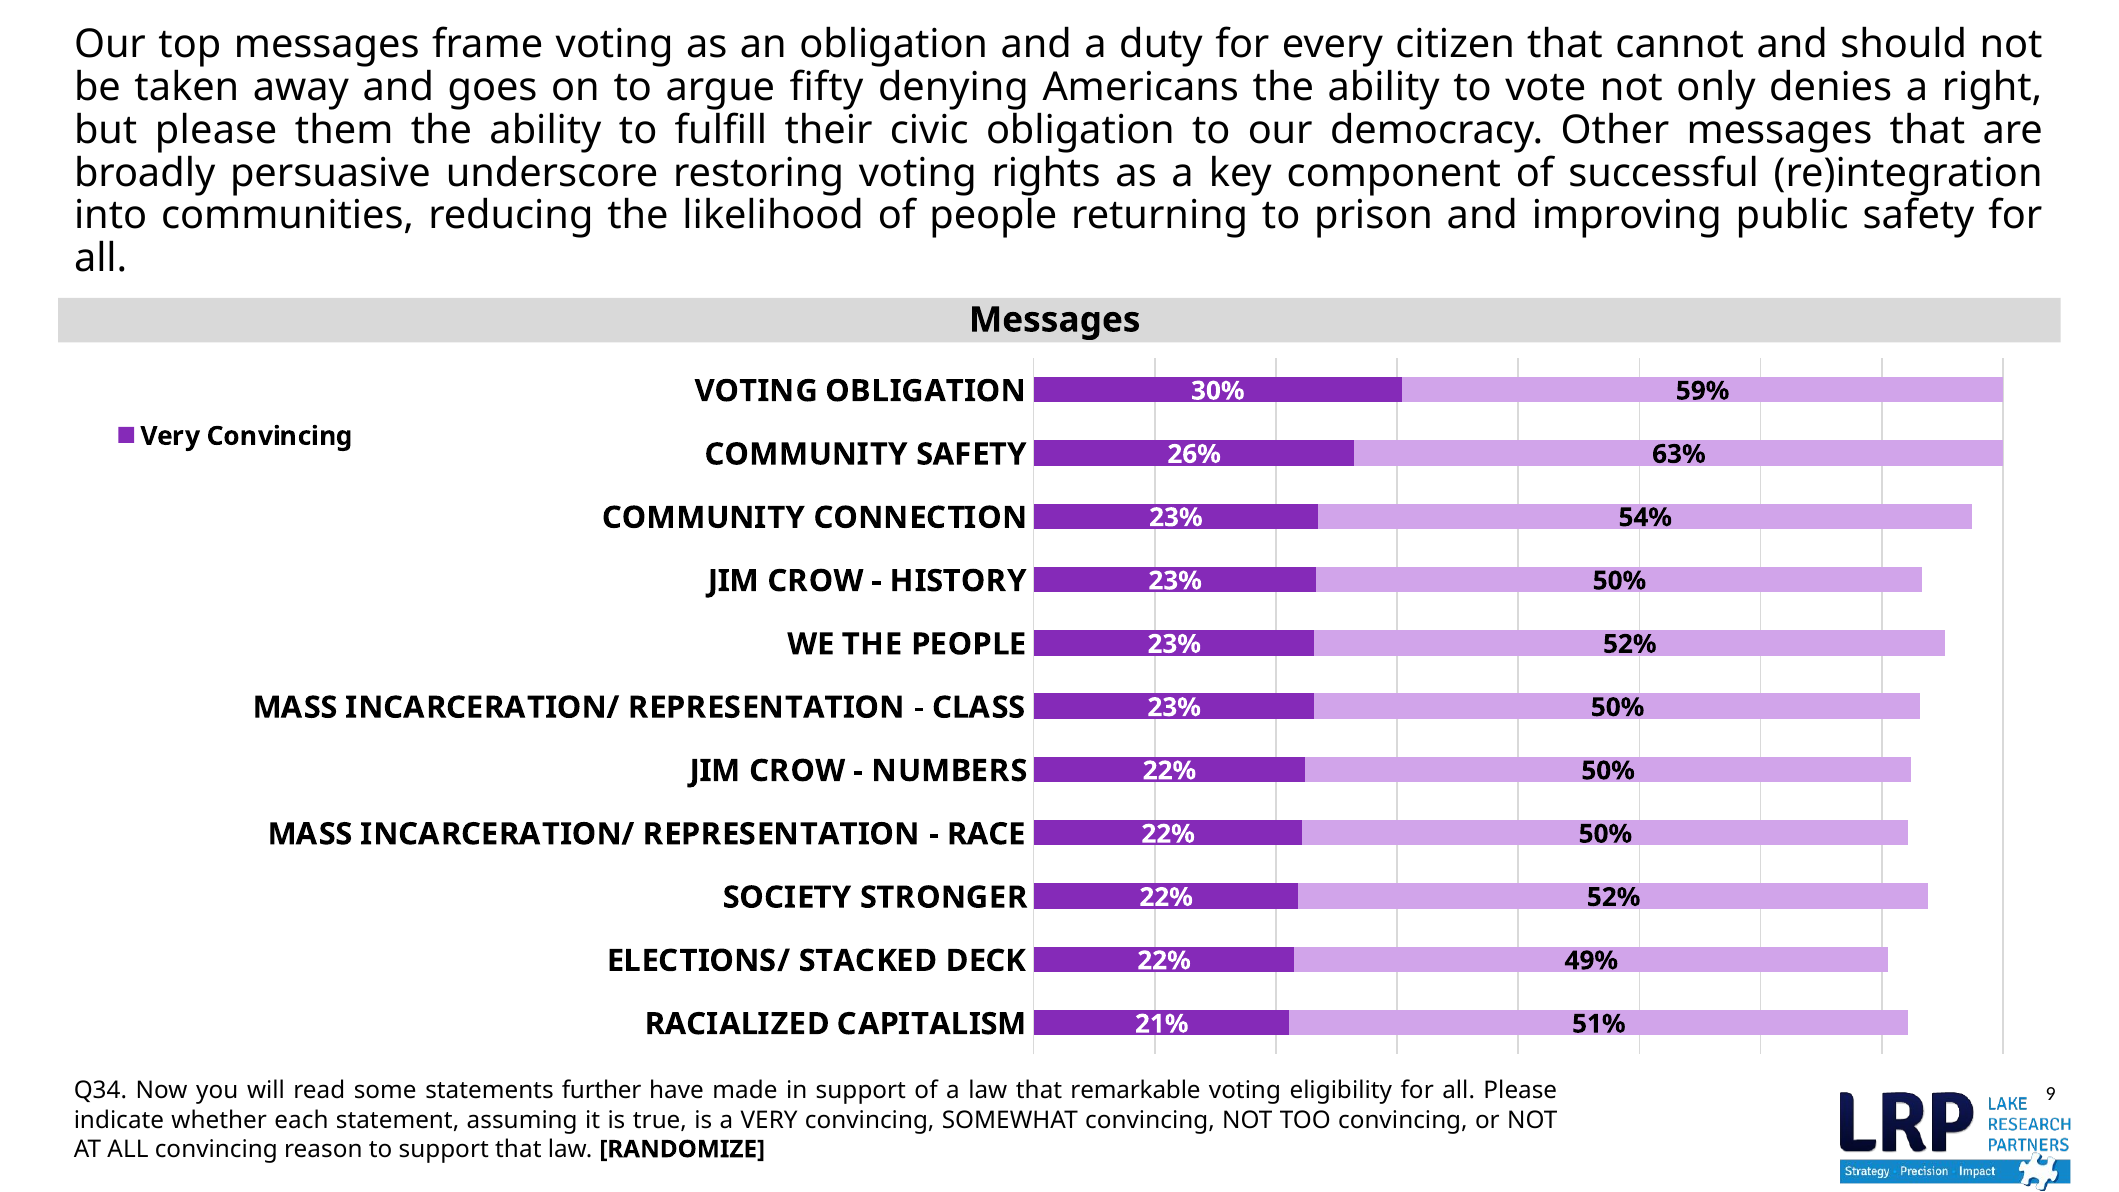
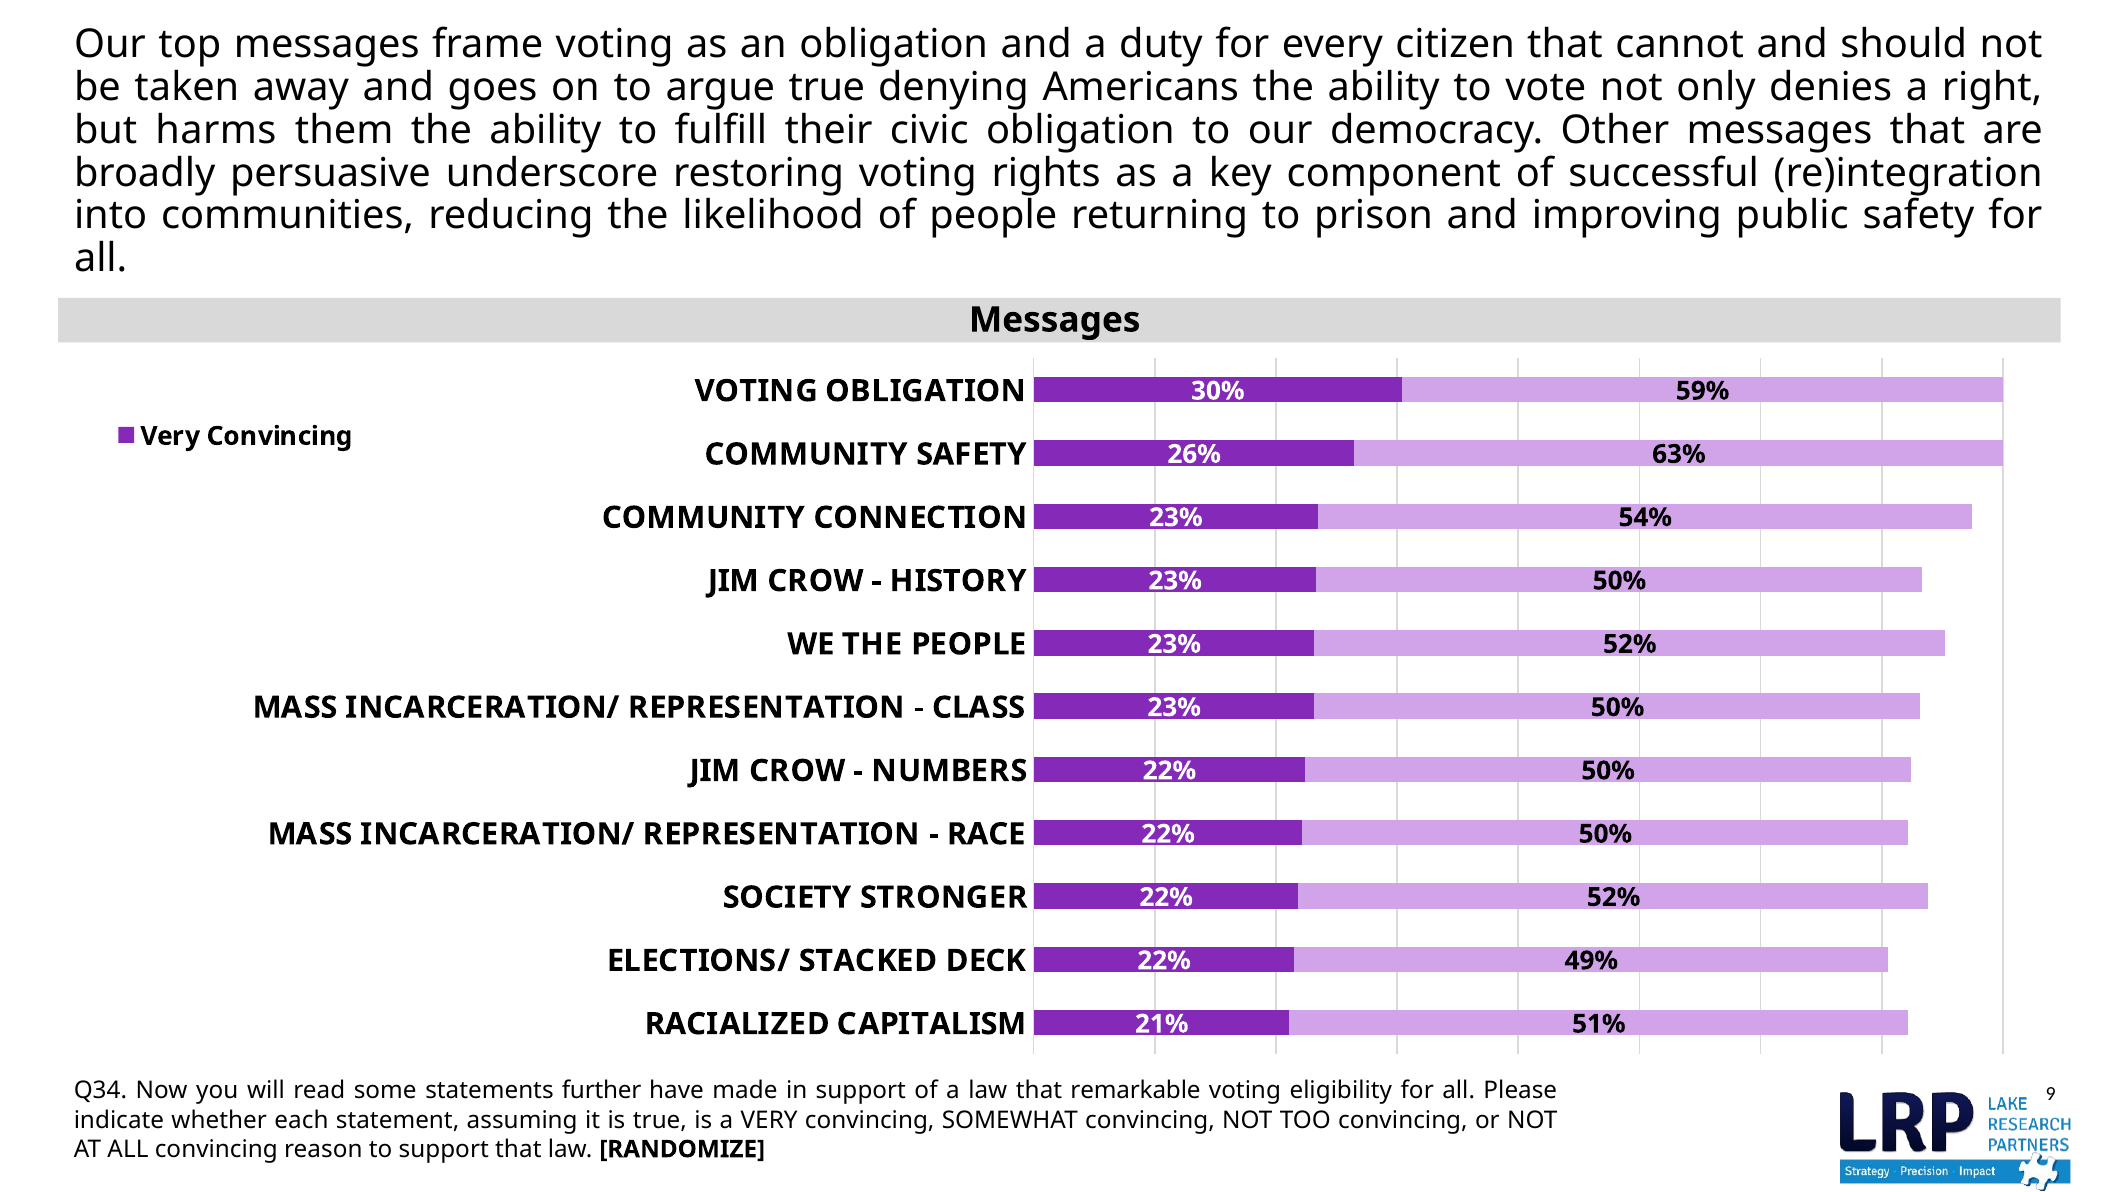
argue fifty: fifty -> true (827, 87)
but please: please -> harms (216, 130)
